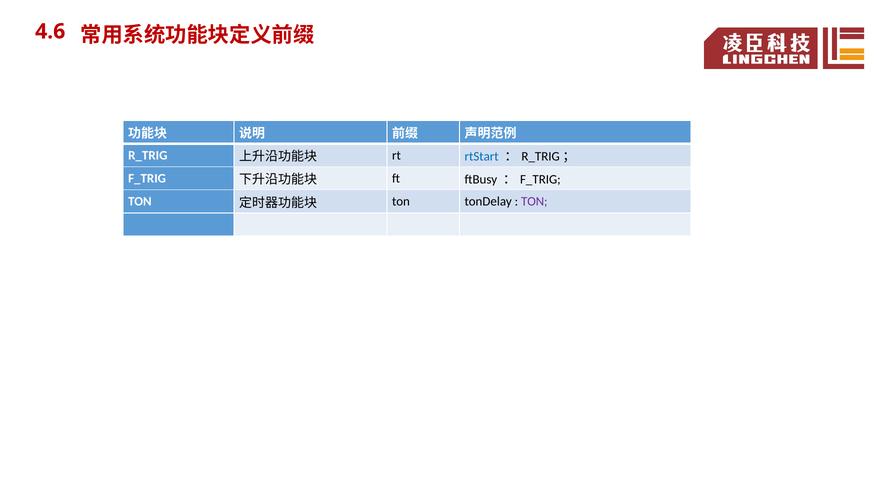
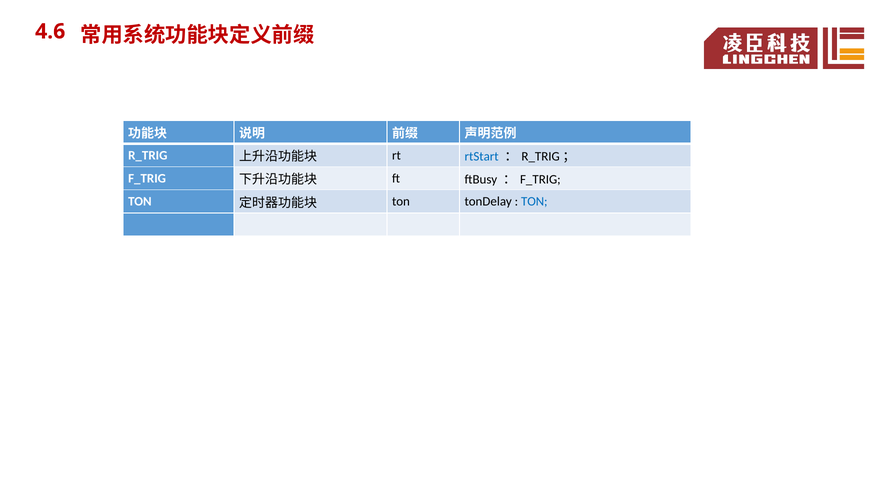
TON colour: purple -> blue (534, 201)
